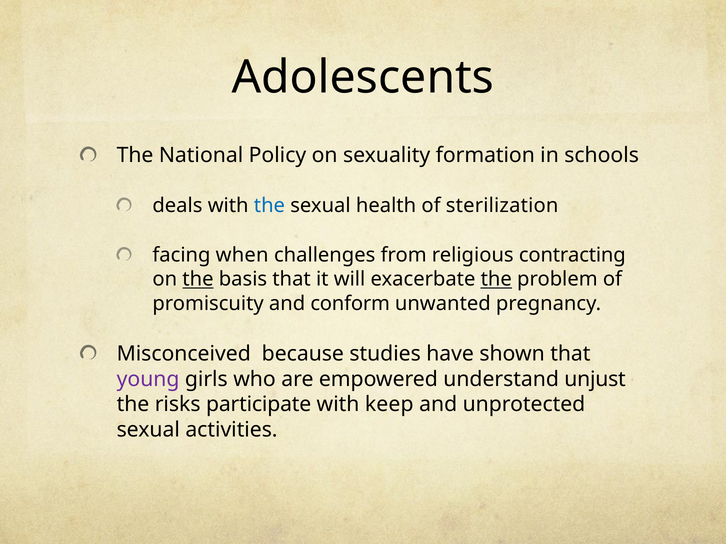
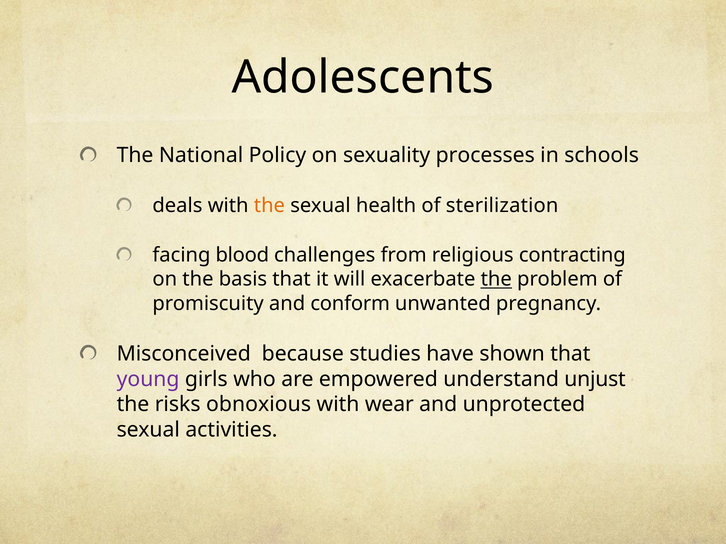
formation: formation -> processes (485, 156)
the colour: blue -> orange (269, 206)
when: when -> blood (242, 255)
the underline: present -> none (198, 280)
participate: participate -> obnoxious (259, 405)
keep: keep -> wear (389, 405)
